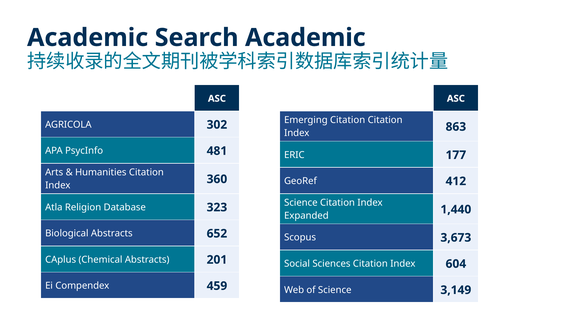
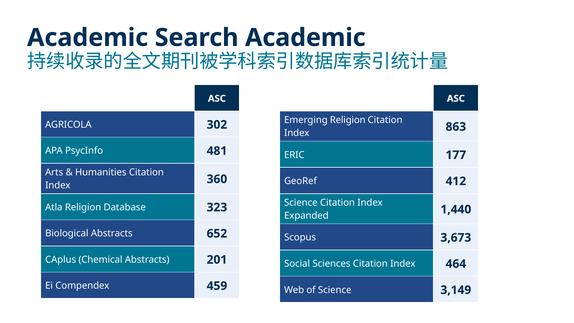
Emerging Citation: Citation -> Religion (348, 120)
604: 604 -> 464 (456, 264)
